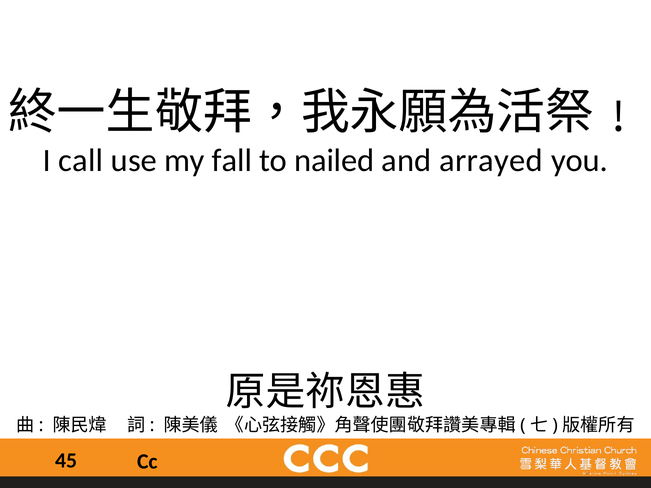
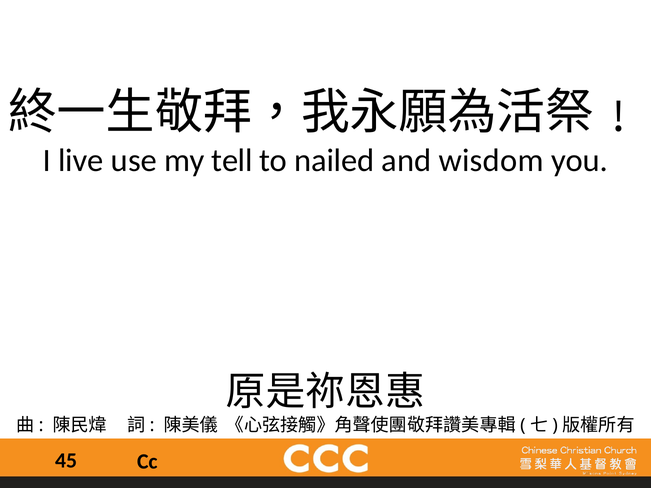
call: call -> live (81, 160)
fall: fall -> tell (232, 160)
arrayed: arrayed -> wisdom (491, 160)
